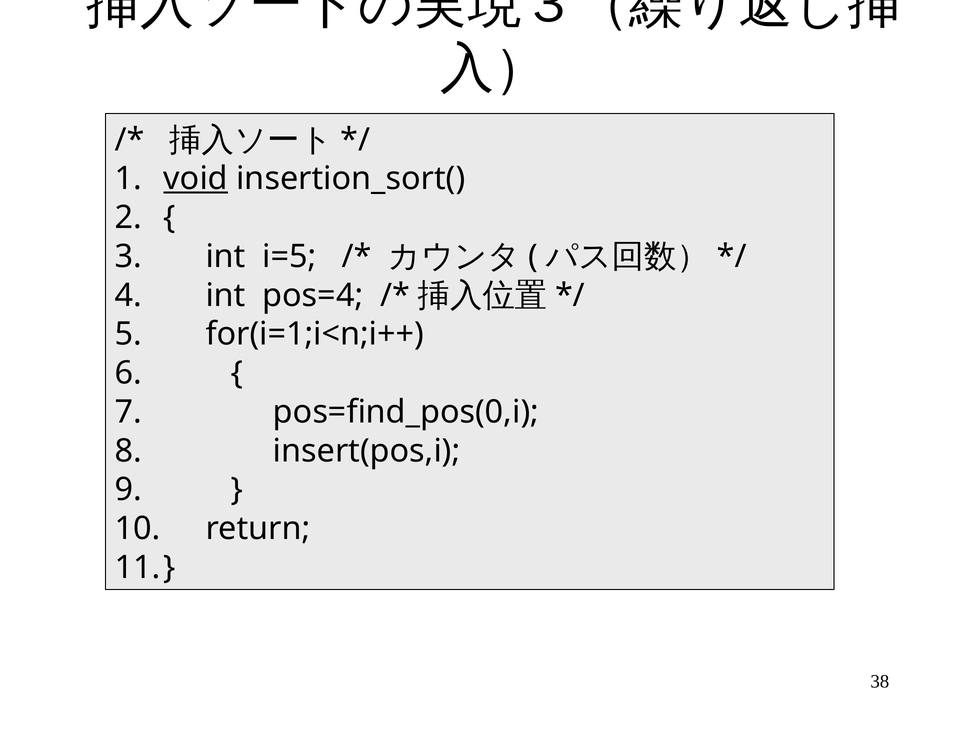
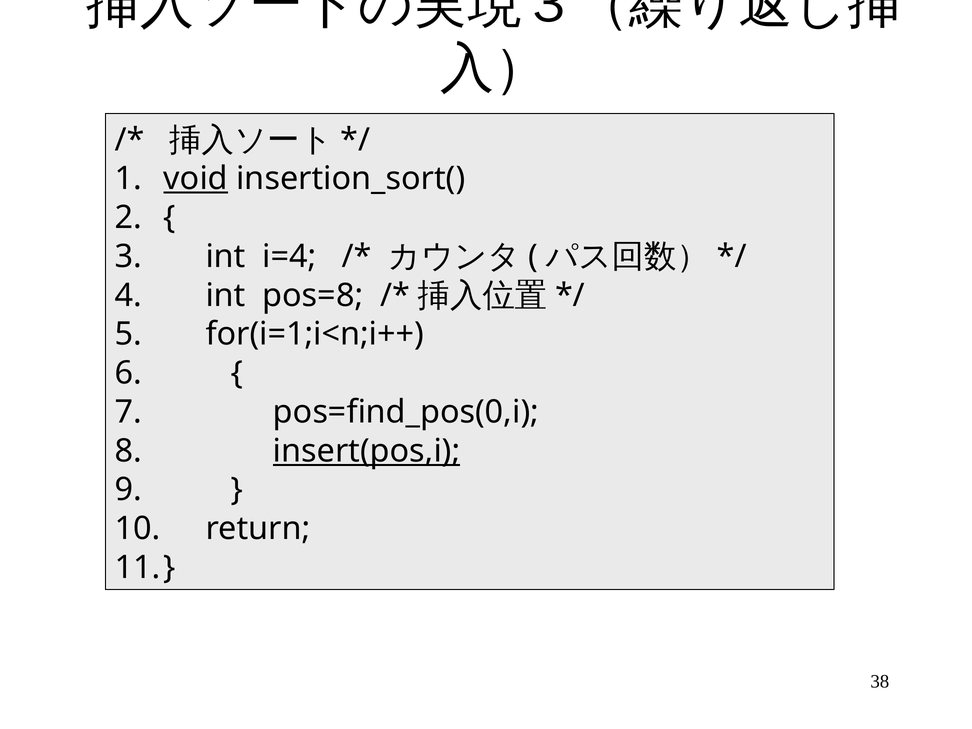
i=5: i=5 -> i=4 (289, 256)
pos=4: pos=4 -> pos=8 (313, 295)
insert(pos,i underline: none -> present (367, 451)
